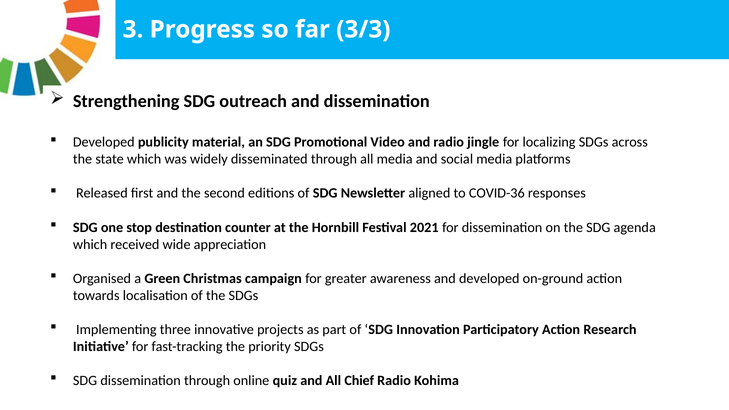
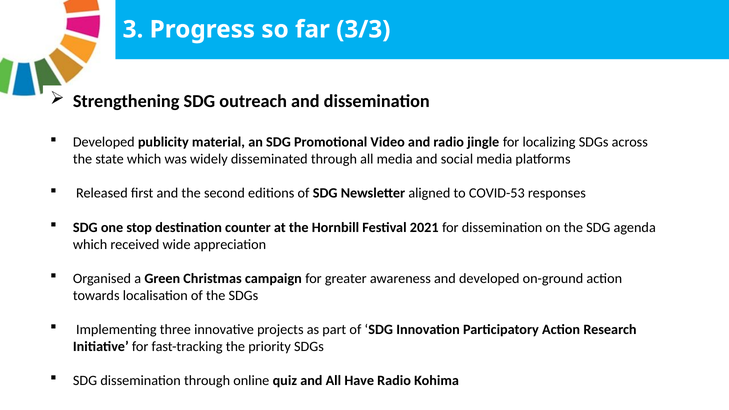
COVID-36: COVID-36 -> COVID-53 (497, 193)
Chief: Chief -> Have (359, 381)
